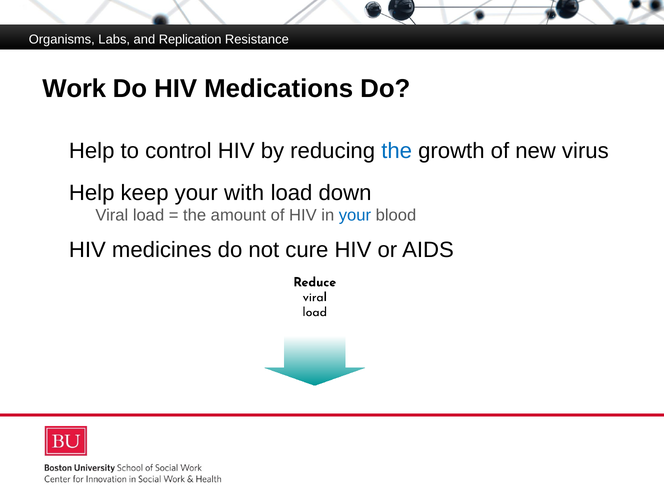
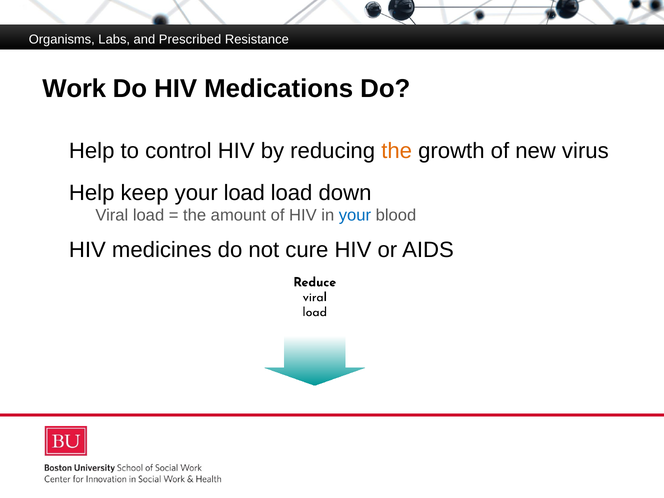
Replication: Replication -> Prescribed (190, 40)
the colour: blue -> orange (397, 151)
your with: with -> load (244, 193)
